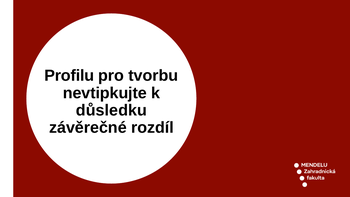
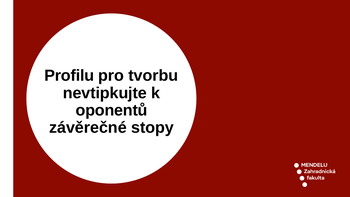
důsledku: důsledku -> oponentů (112, 110)
rozdíl: rozdíl -> stopy (152, 128)
